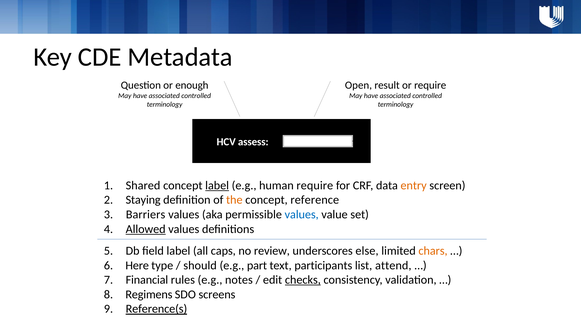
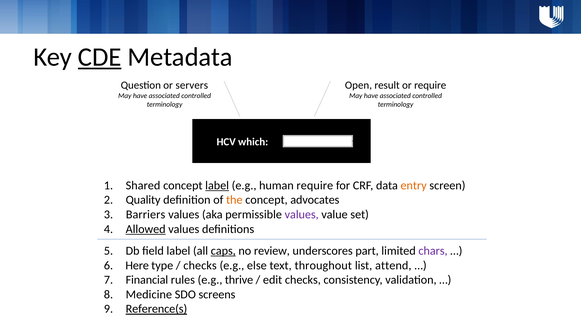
CDE underline: none -> present (100, 57)
enough: enough -> servers (192, 85)
assess: assess -> which (253, 142)
Staying: Staying -> Quality (143, 200)
reference: reference -> advocates (315, 200)
values colour: blue -> purple (302, 214)
caps underline: none -> present (223, 251)
else: else -> part (367, 251)
chars colour: orange -> purple (433, 251)
should: should -> checks (200, 265)
part: part -> else (257, 265)
participants: participants -> throughout (323, 265)
notes: notes -> thrive (239, 280)
checks underline: present -> none (303, 280)
Regimens: Regimens -> Medicine (149, 294)
